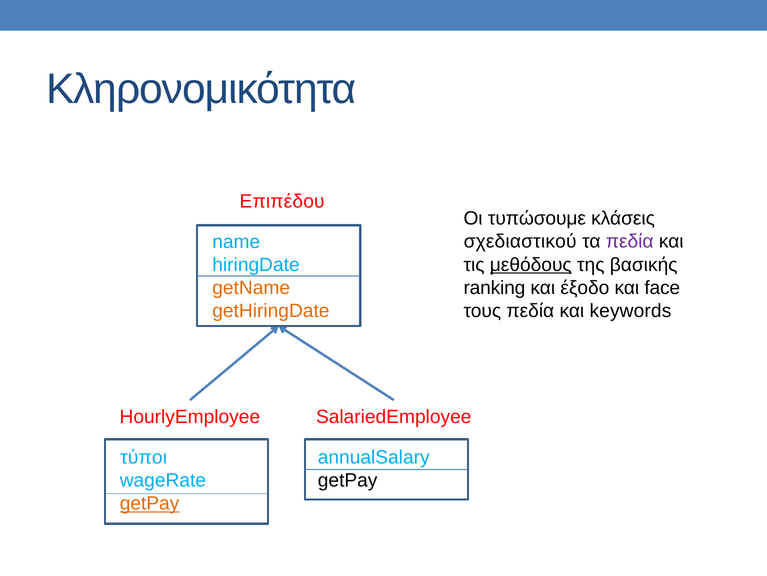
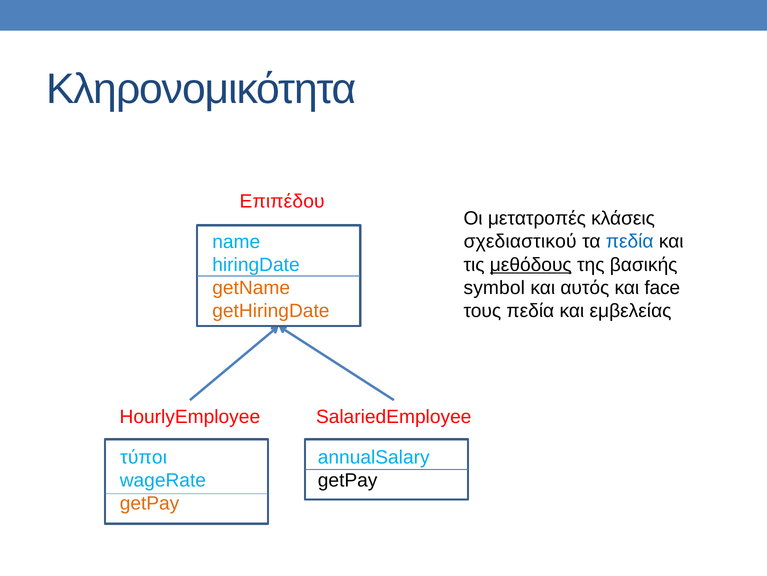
τυπώσουμε: τυπώσουμε -> μετατροπές (537, 218)
πεδία colour: purple -> blue (630, 241)
ranking: ranking -> symbol (494, 287)
έξοδο: έξοδο -> αυτός (585, 287)
keywords: keywords -> εμβελείας (630, 310)
getPay underline: present -> none (150, 503)
